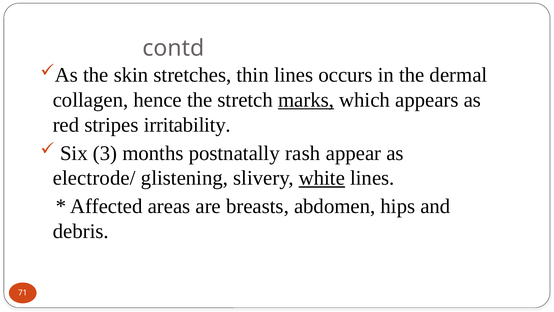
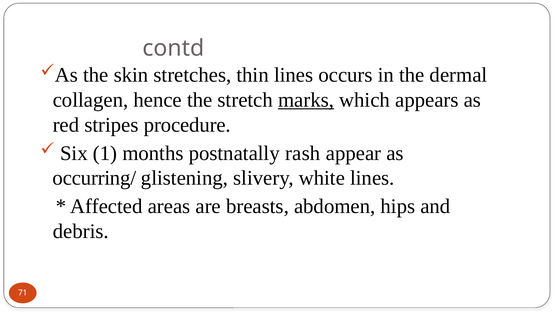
irritability: irritability -> procedure (187, 125)
3: 3 -> 1 (105, 153)
electrode/: electrode/ -> occurring/ (94, 178)
white underline: present -> none (322, 178)
